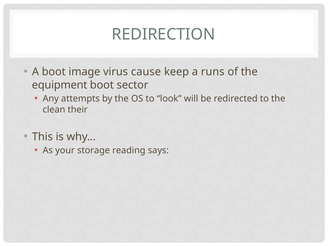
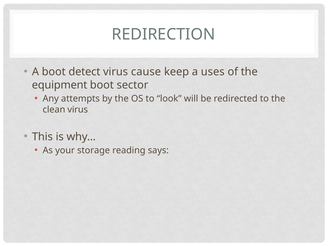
image: image -> detect (84, 72)
runs: runs -> uses (213, 72)
clean their: their -> virus (78, 110)
